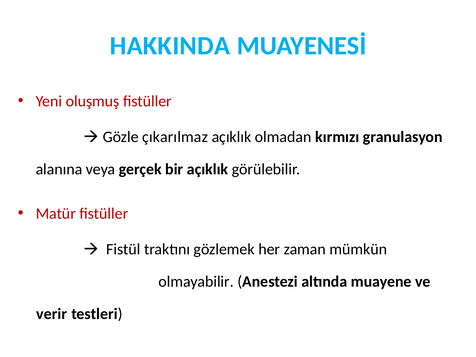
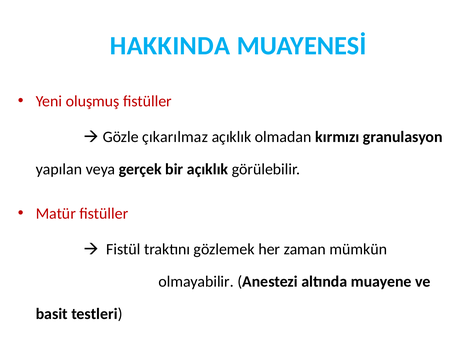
alanına: alanına -> yapılan (59, 169)
verir: verir -> basit (52, 314)
